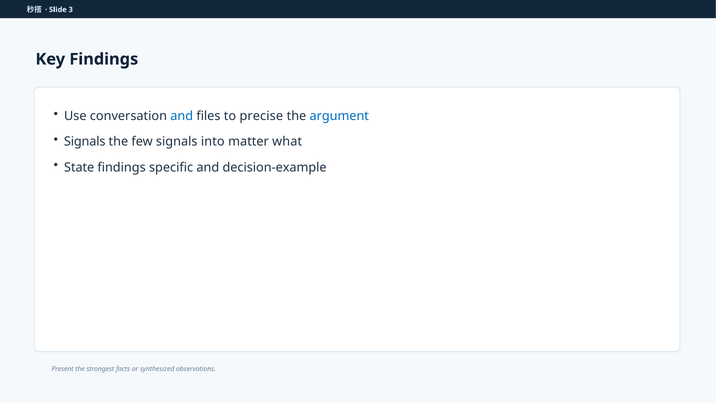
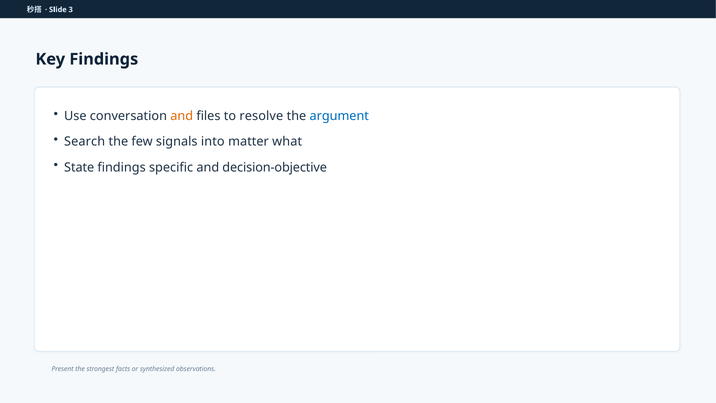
and colour: blue -> orange (182, 116)
precise: precise -> resolve (261, 116)
Signals: Signals -> Search (85, 142)
decision-example: decision-example -> decision-objective (275, 167)
